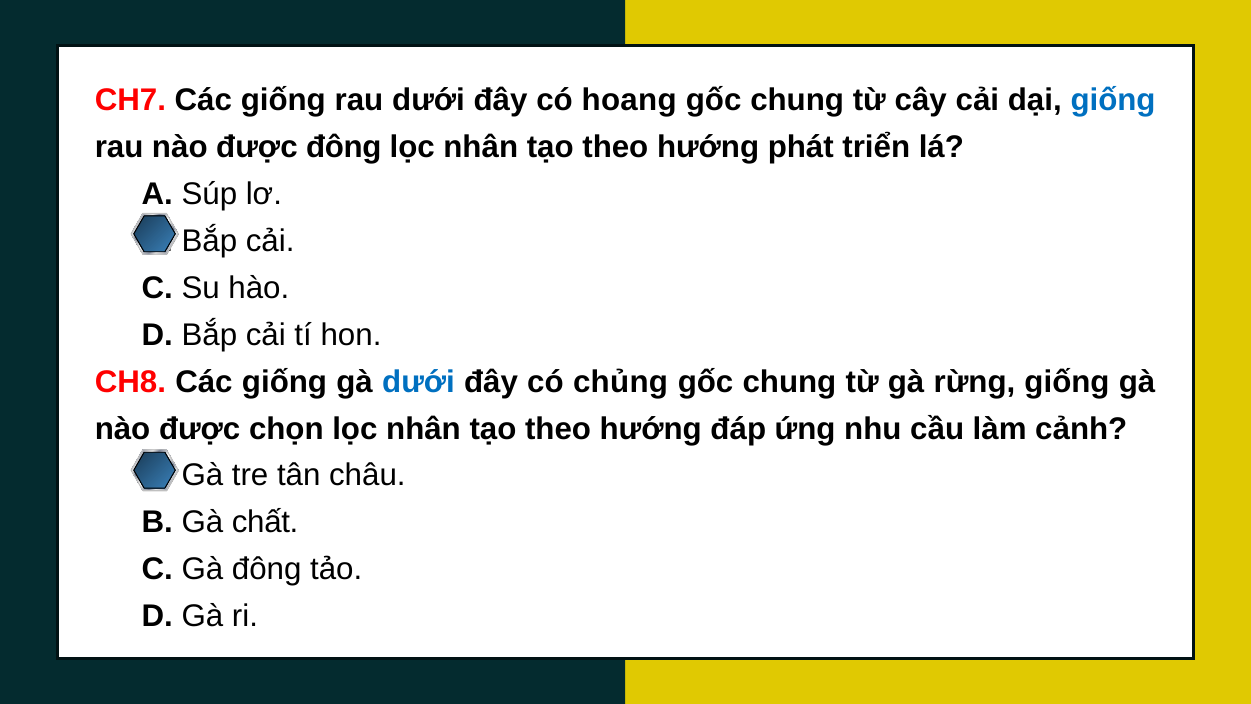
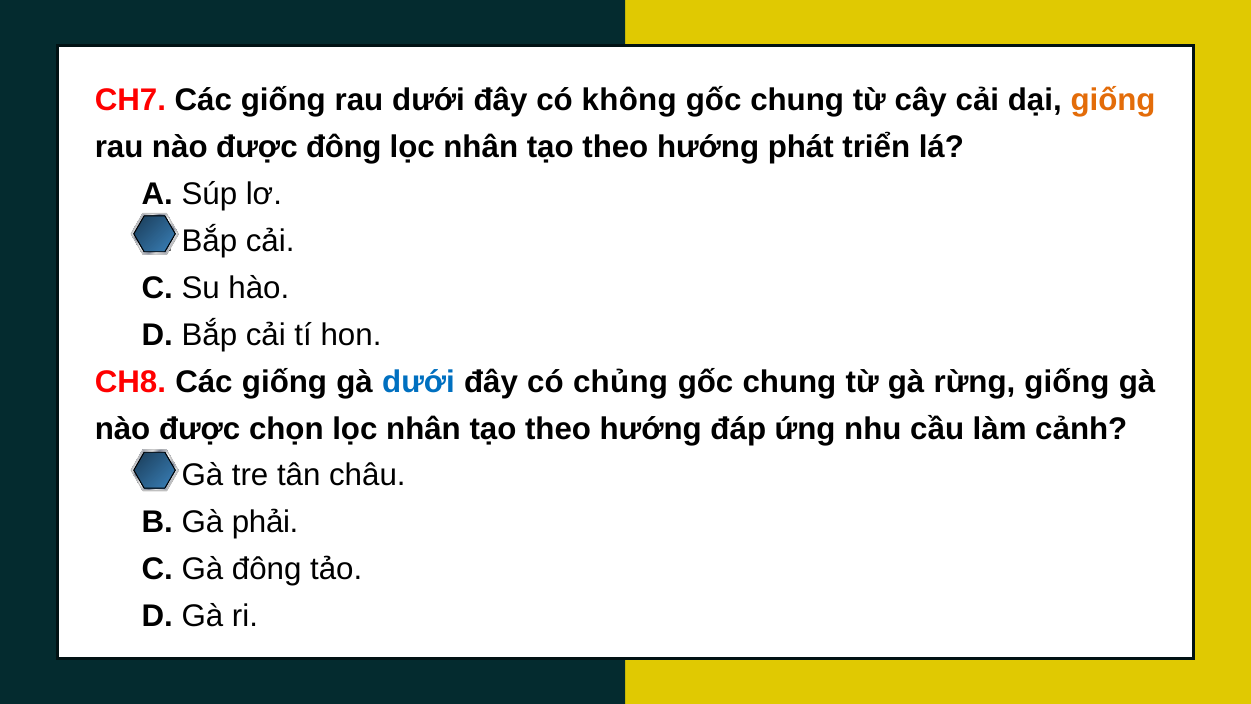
hoang: hoang -> không (629, 100)
giống colour: blue -> orange (1113, 100)
chất: chất -> phải (265, 522)
